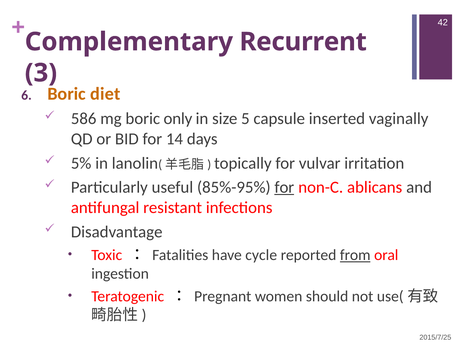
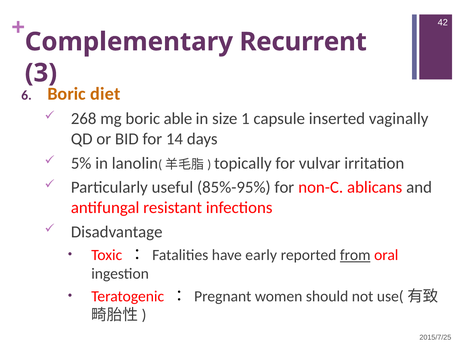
586: 586 -> 268 (84, 119)
only: only -> able (178, 119)
5: 5 -> 1 (245, 119)
for underline: present -> none (284, 187)
cycle: cycle -> early (261, 255)
